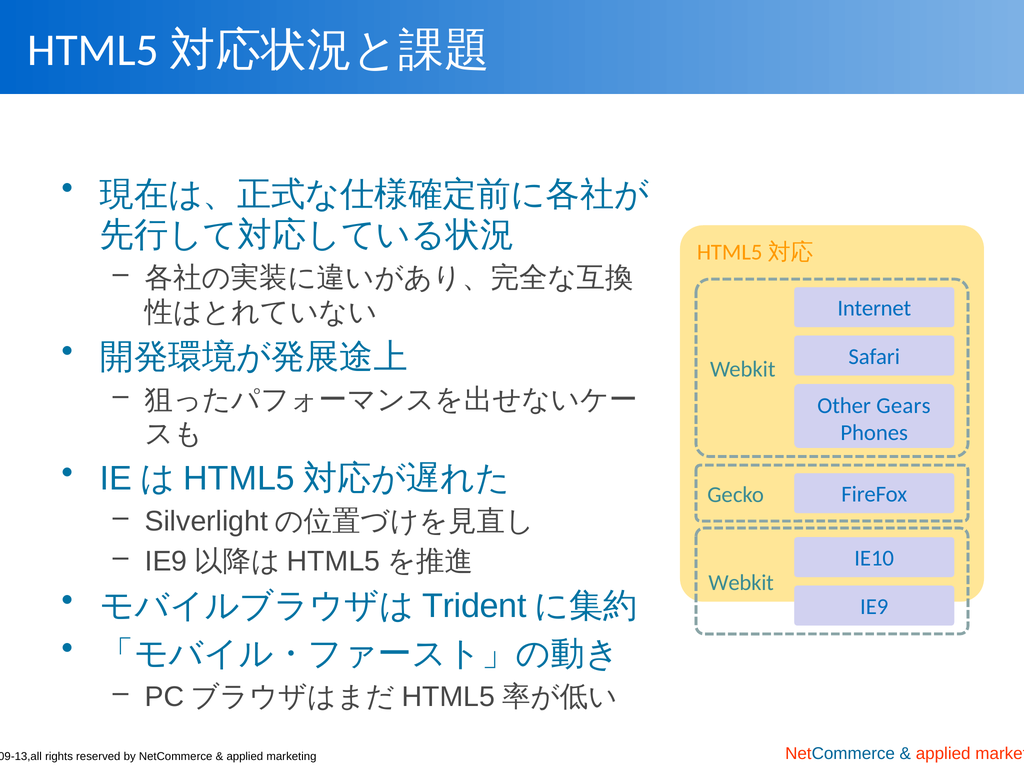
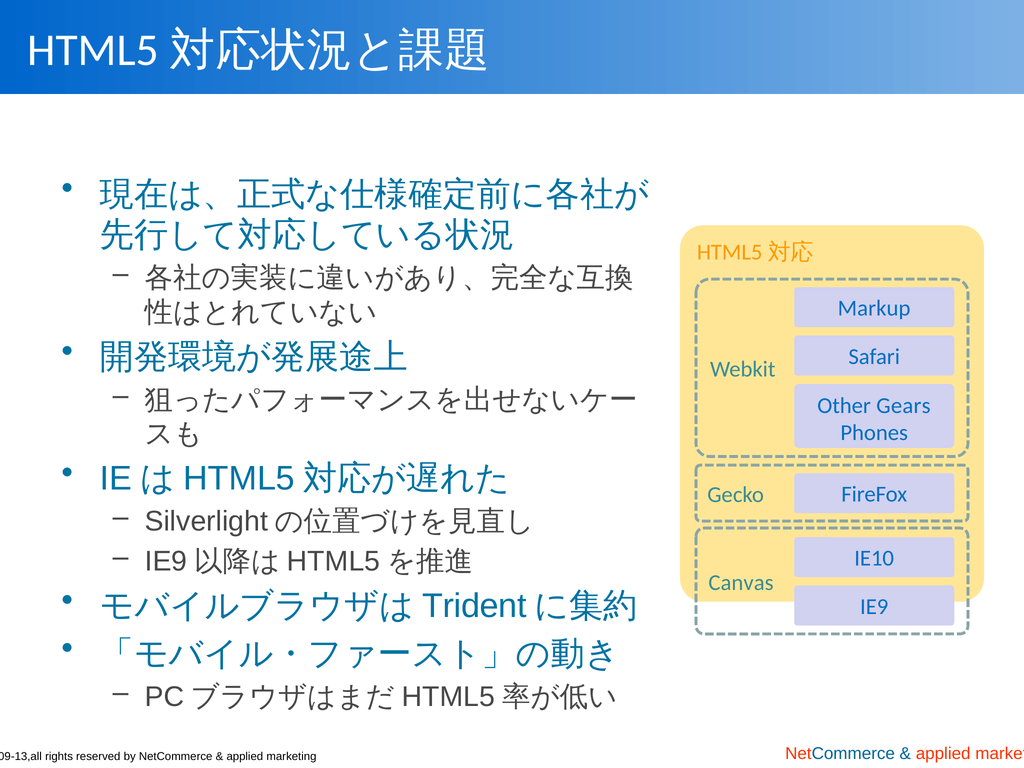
Internet: Internet -> Markup (874, 308)
Webkit: Webkit -> Canvas (741, 583)
